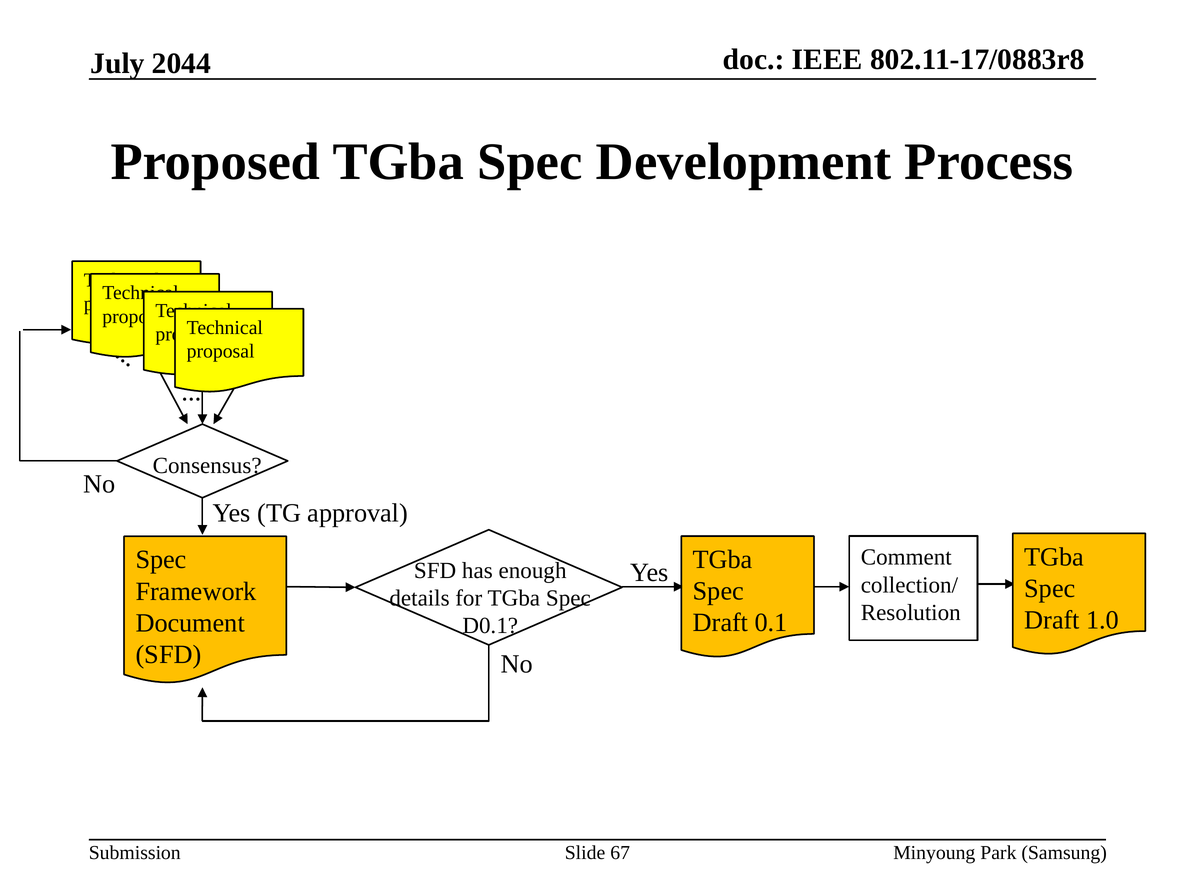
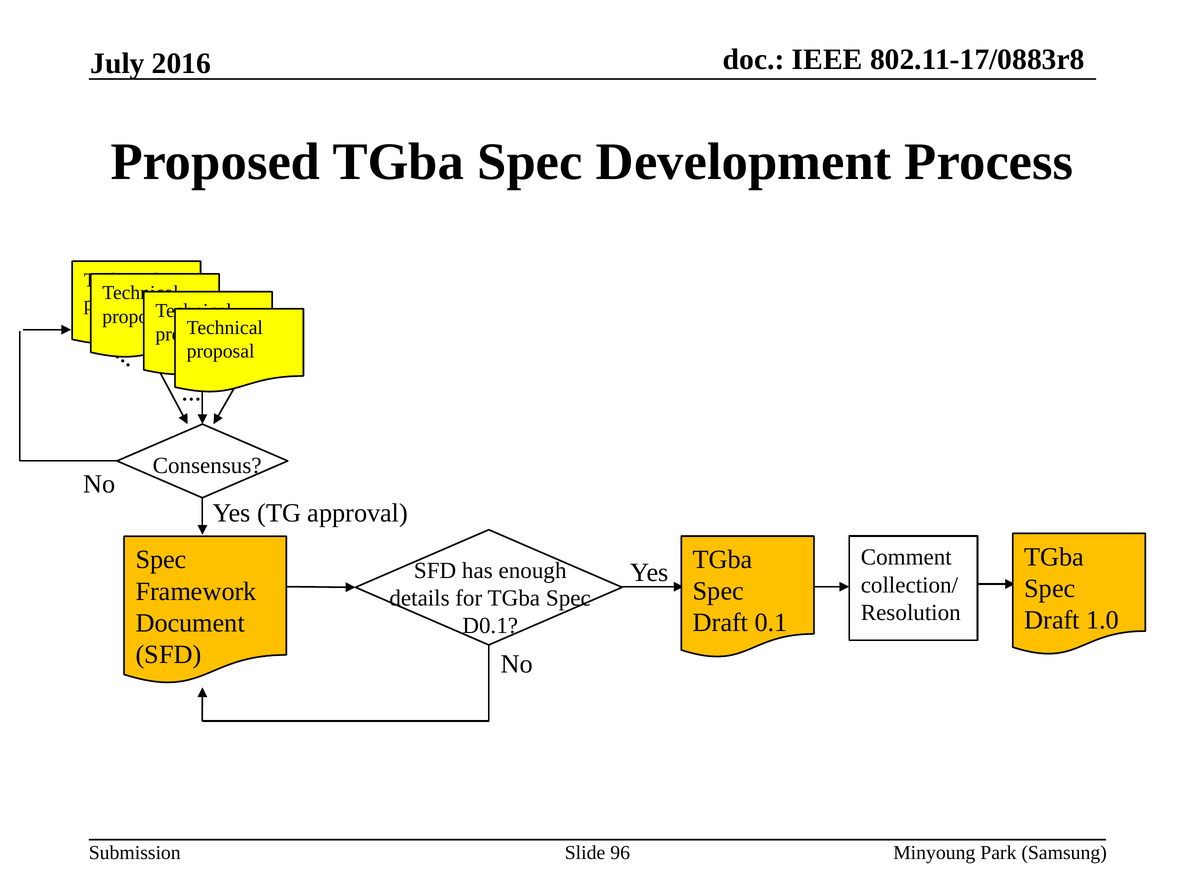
2044: 2044 -> 2016 (181, 63)
67: 67 -> 96 (620, 852)
